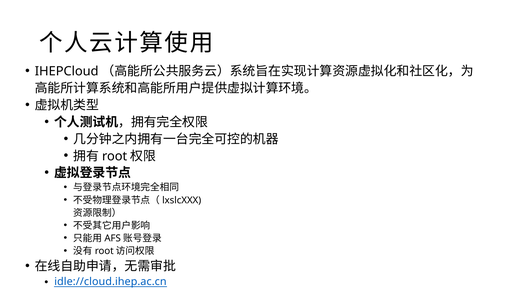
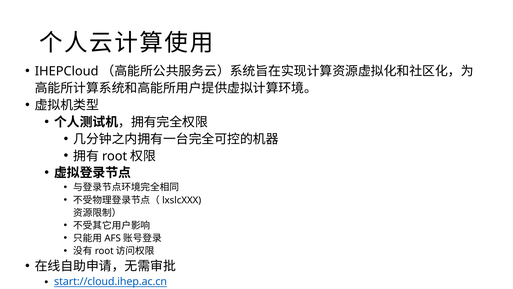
idle://cloud.ihep.ac.cn: idle://cloud.ihep.ac.cn -> start://cloud.ihep.ac.cn (111, 281)
